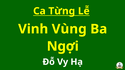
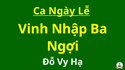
Từng: Từng -> Ngày (62, 11)
Vùng: Vùng -> Nhập (69, 29)
